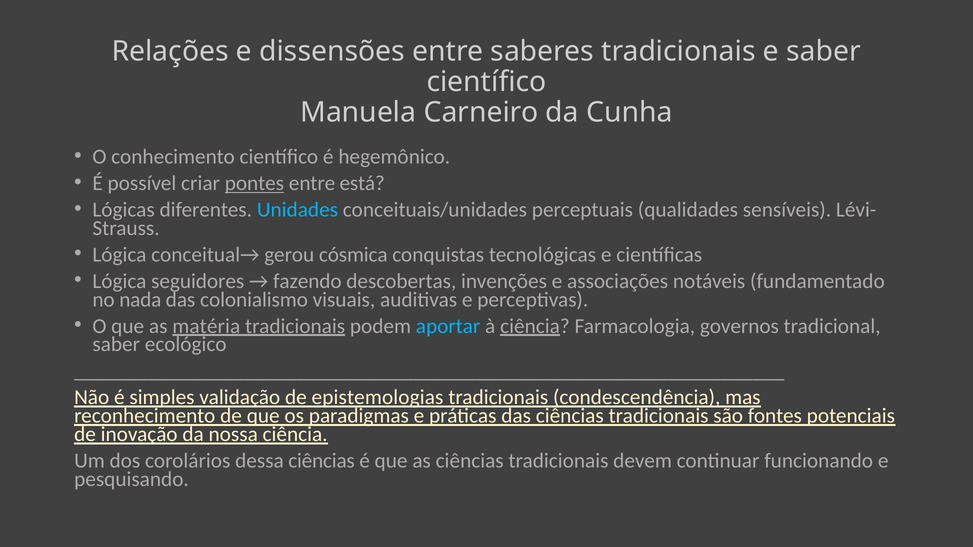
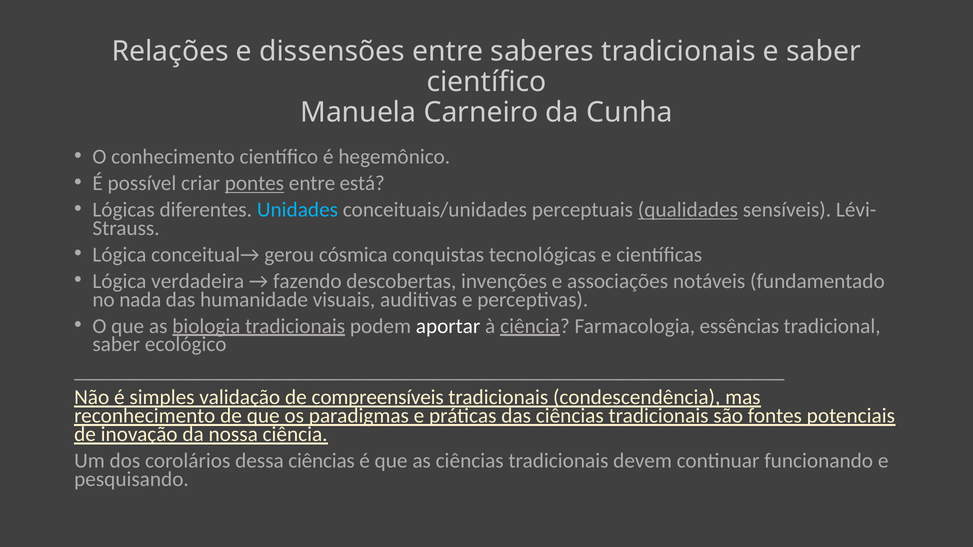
qualidades underline: none -> present (688, 210)
seguidores: seguidores -> verdadeira (198, 281)
colonialismo: colonialismo -> humanidade (254, 300)
matéria: matéria -> biologia (206, 326)
aportar colour: light blue -> white (448, 326)
governos: governos -> essências (739, 326)
epistemologias: epistemologias -> compreensíveis (378, 398)
